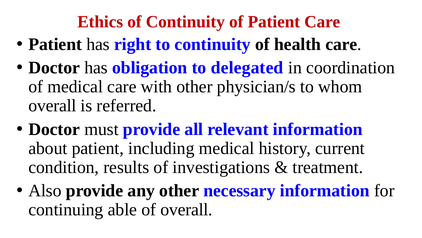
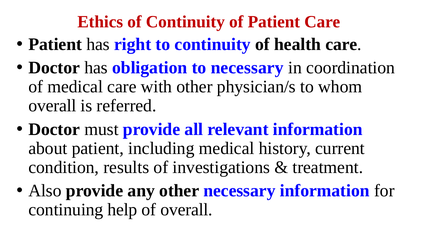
to delegated: delegated -> necessary (247, 68)
able: able -> help (123, 209)
